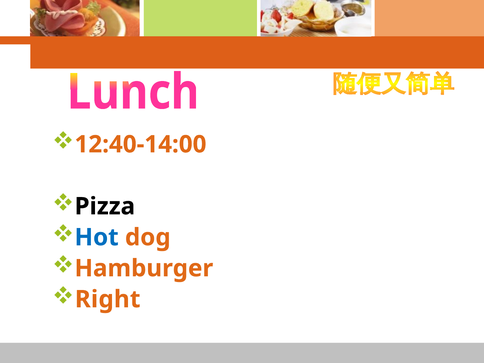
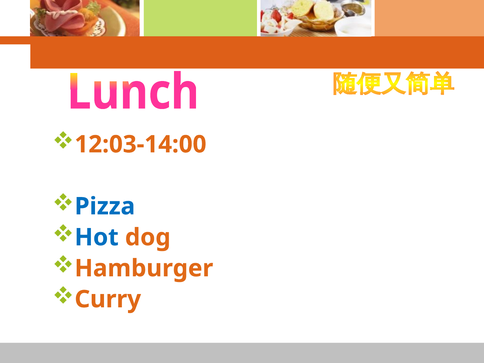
12:40-14:00: 12:40-14:00 -> 12:03-14:00 (140, 144)
Pizza colour: black -> blue (105, 206)
Right: Right -> Curry (108, 299)
